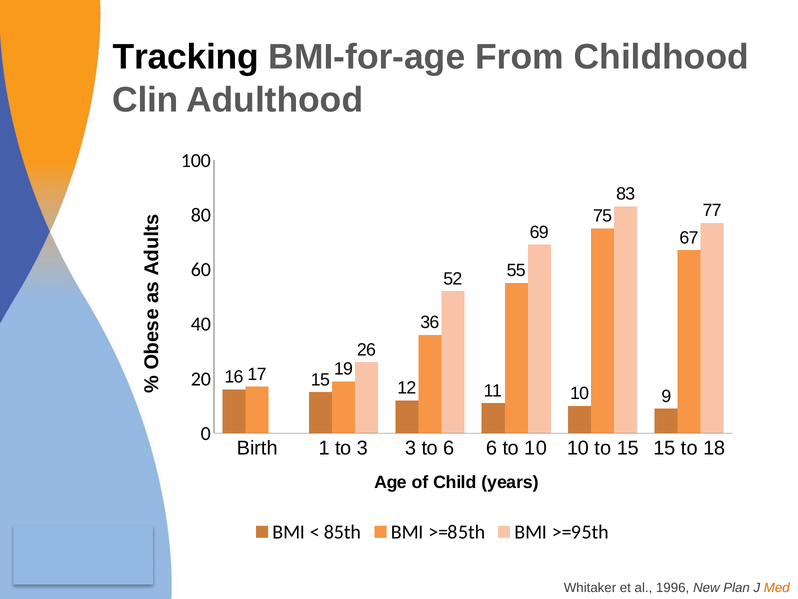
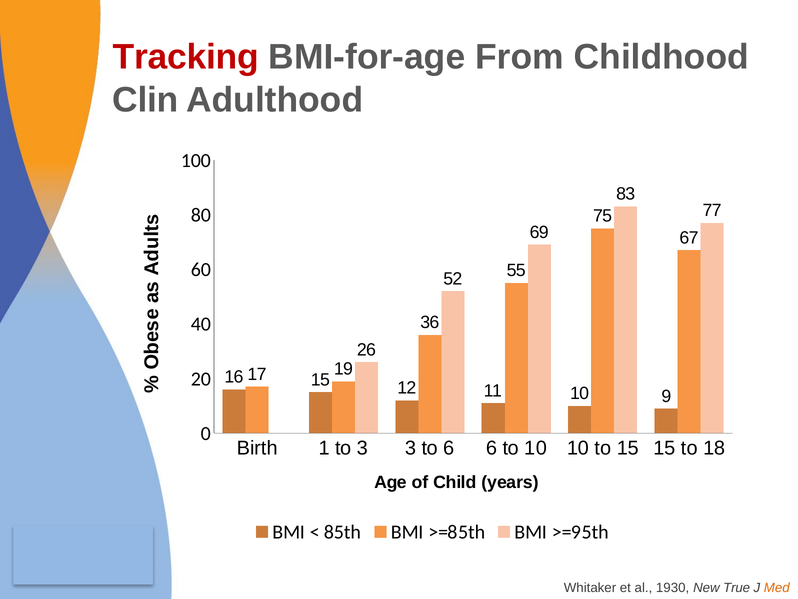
Tracking colour: black -> red (186, 57)
1996: 1996 -> 1930 (673, 587)
Plan: Plan -> True (737, 587)
